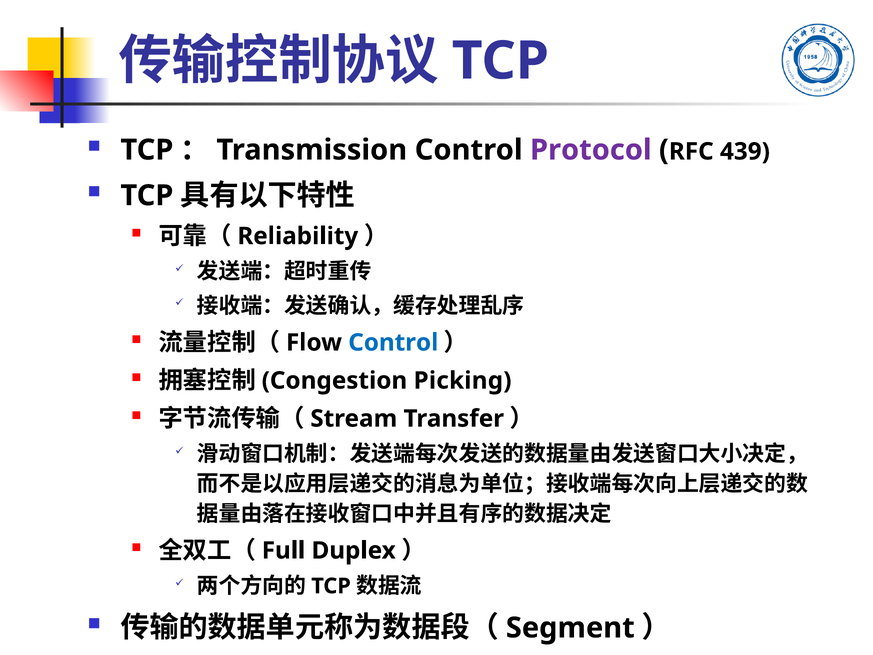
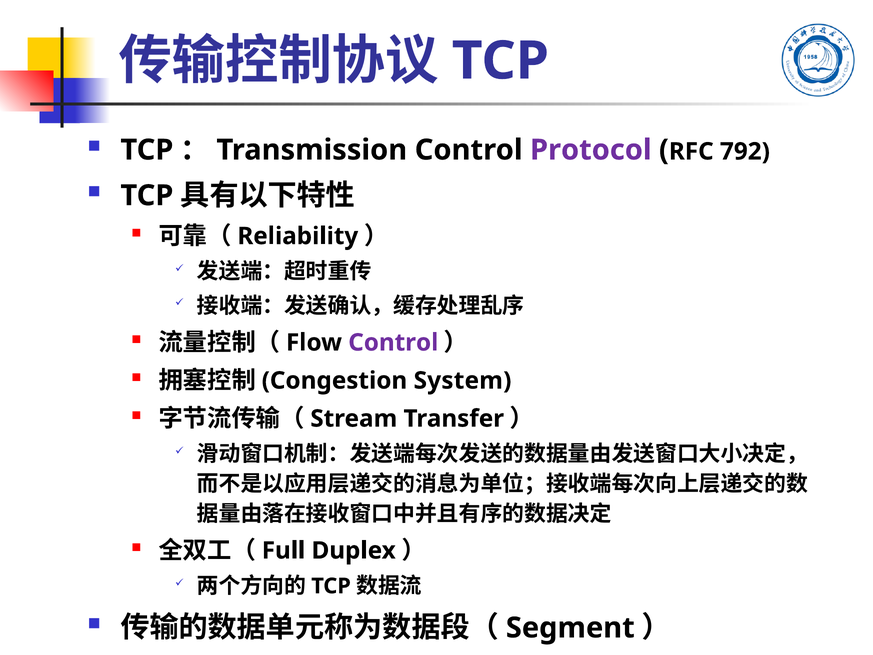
439: 439 -> 792 (745, 151)
Control colour: blue -> purple (393, 342)
Picking: Picking -> System (463, 380)
